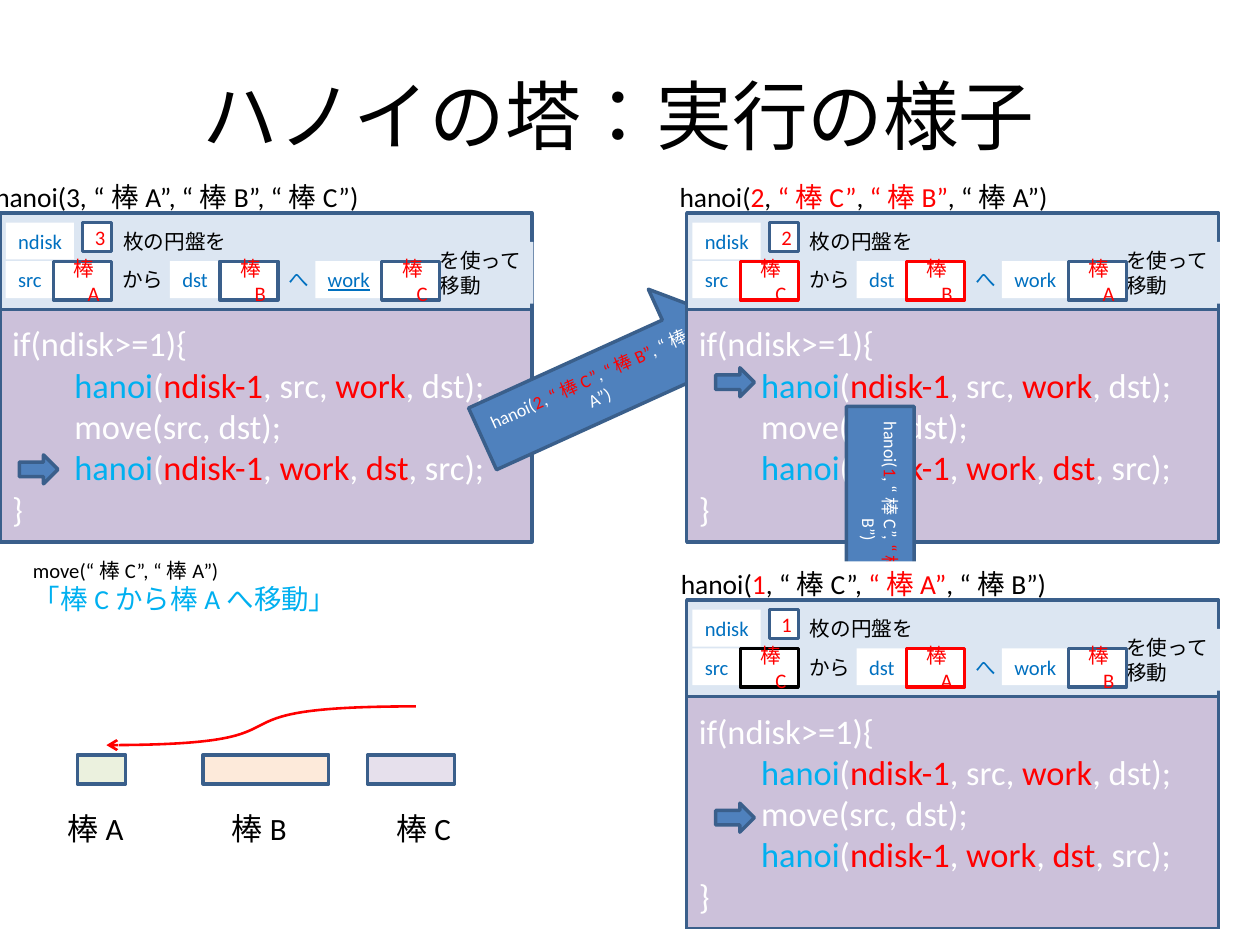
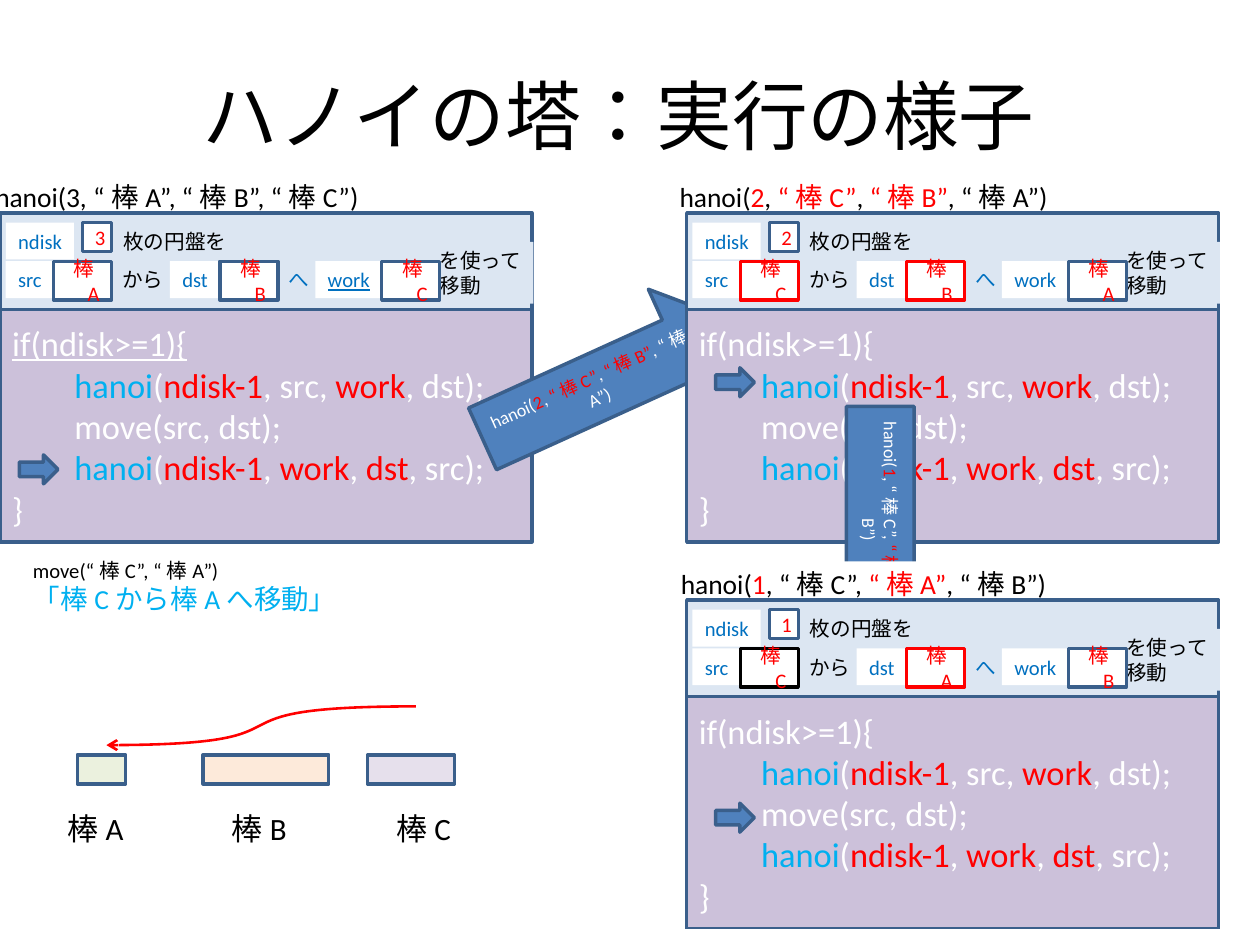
if(ndisk>=1){ underline: none -> present (100, 345)
